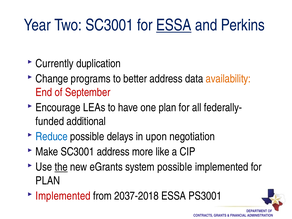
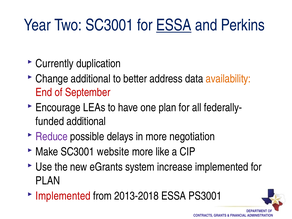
Change programs: programs -> additional (91, 79)
Reduce colour: blue -> purple (52, 137)
in upon: upon -> more (156, 137)
SC3001 address: address -> website (113, 152)
the underline: present -> none (61, 167)
system possible: possible -> increase (175, 167)
2037-2018: 2037-2018 -> 2013-2018 (137, 196)
